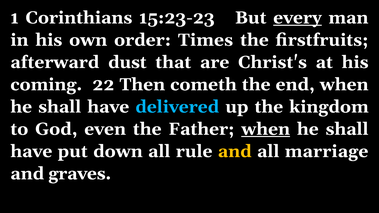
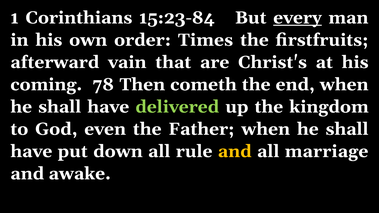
15:23-23: 15:23-23 -> 15:23-84 (177, 18)
dust: dust -> vain (127, 62)
22: 22 -> 78 (103, 85)
delivered colour: light blue -> light green (177, 107)
when underline: present -> none (266, 129)
graves: graves -> awake (80, 174)
